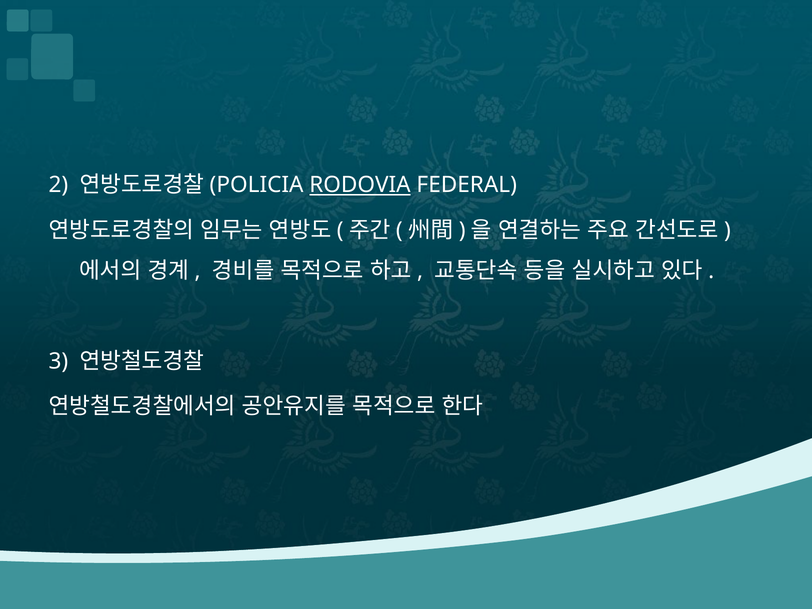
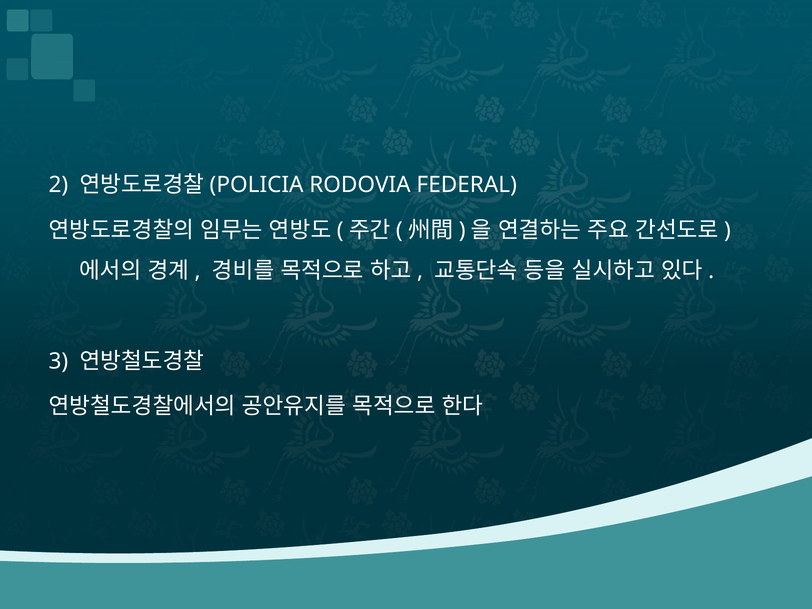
RODOVIA underline: present -> none (360, 185)
